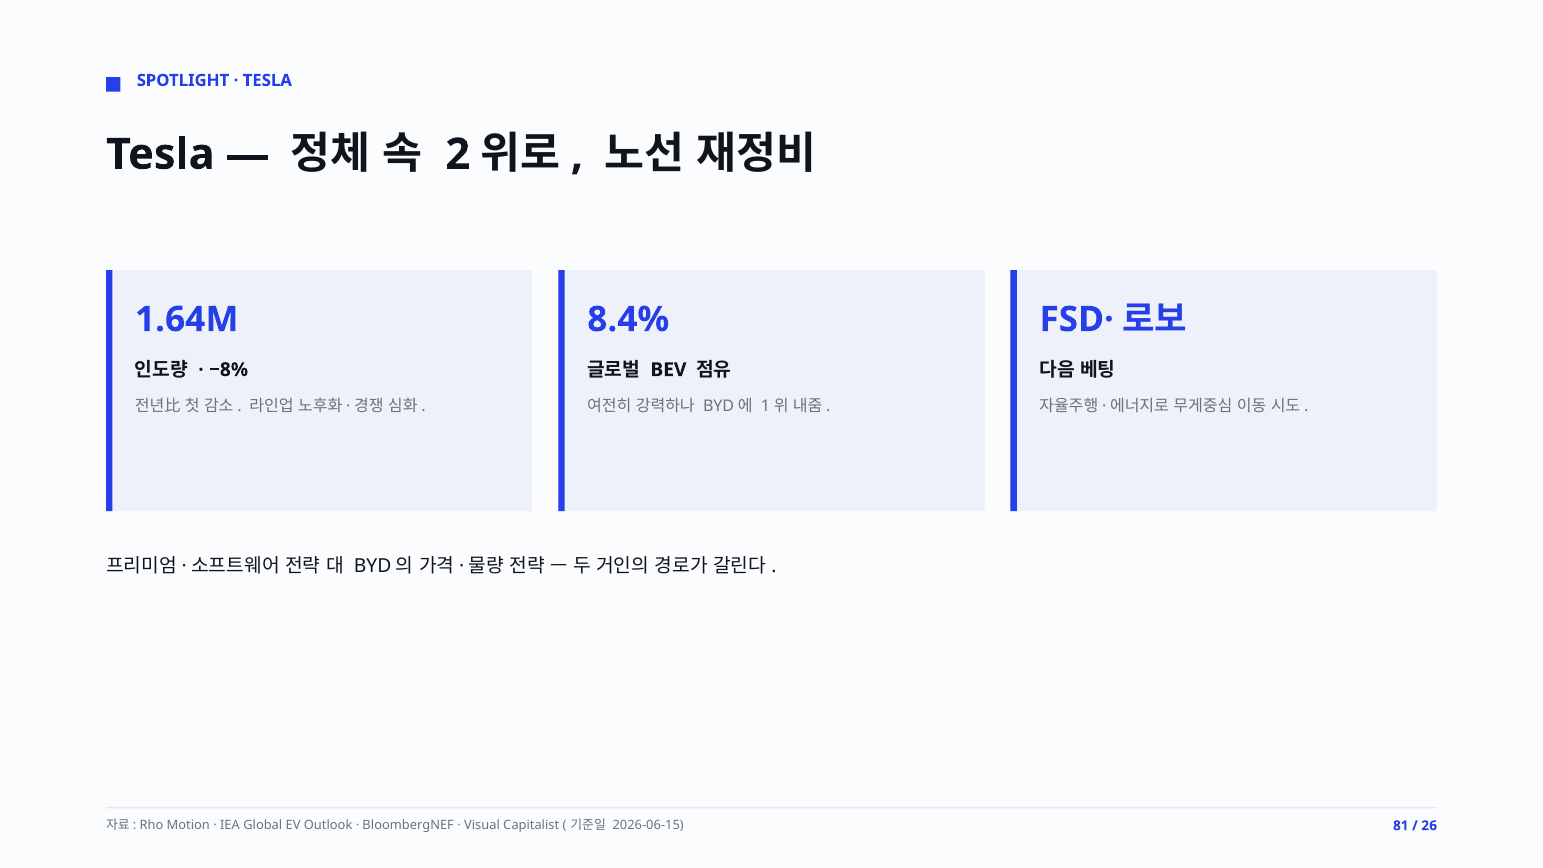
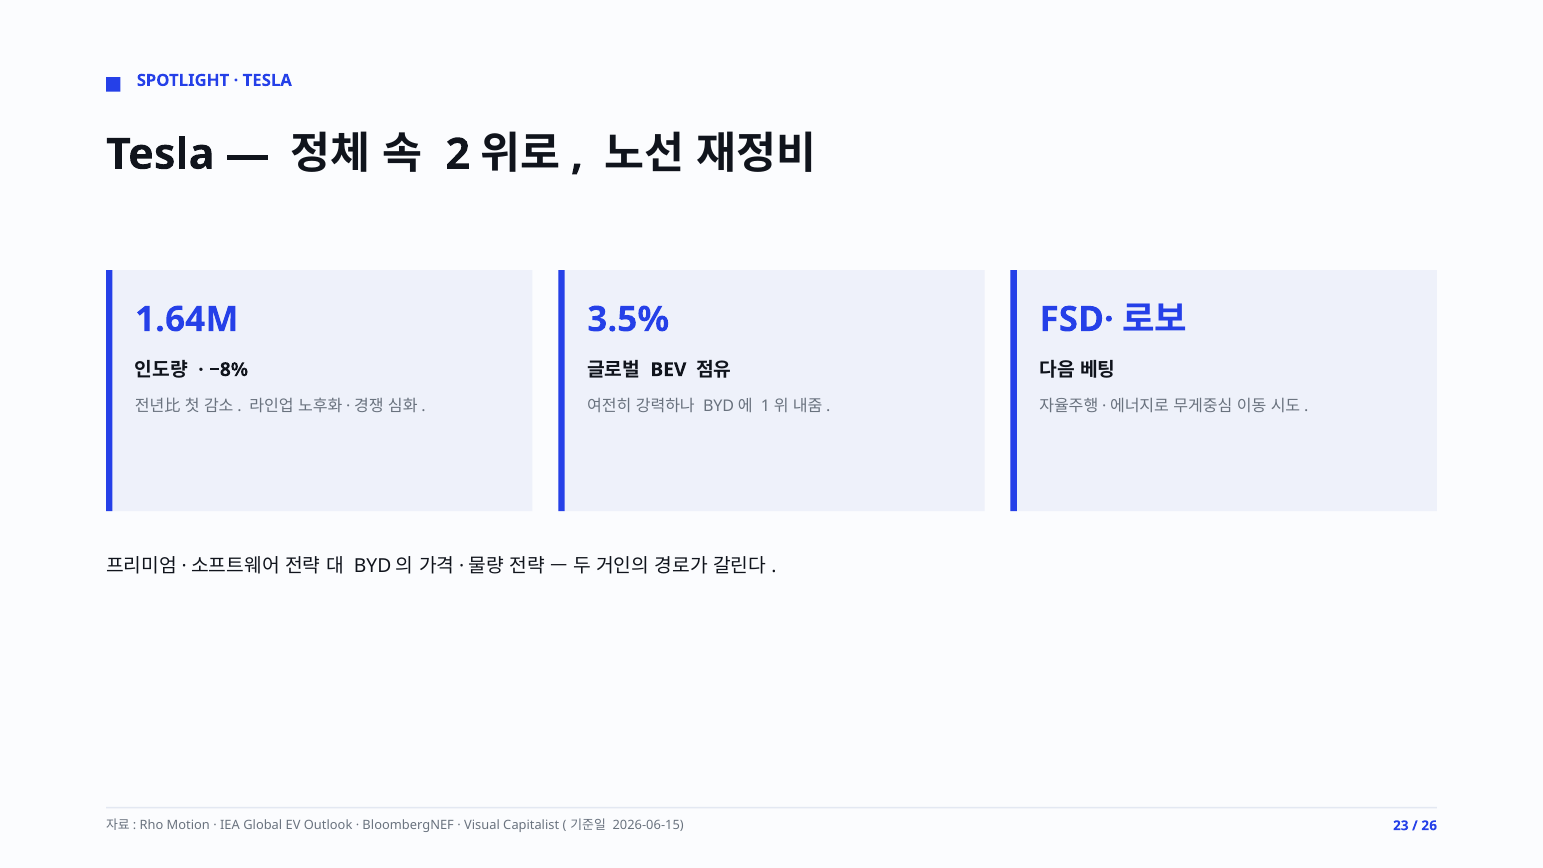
8.4%: 8.4% -> 3.5% (628, 319)
81: 81 -> 23 (1401, 826)
